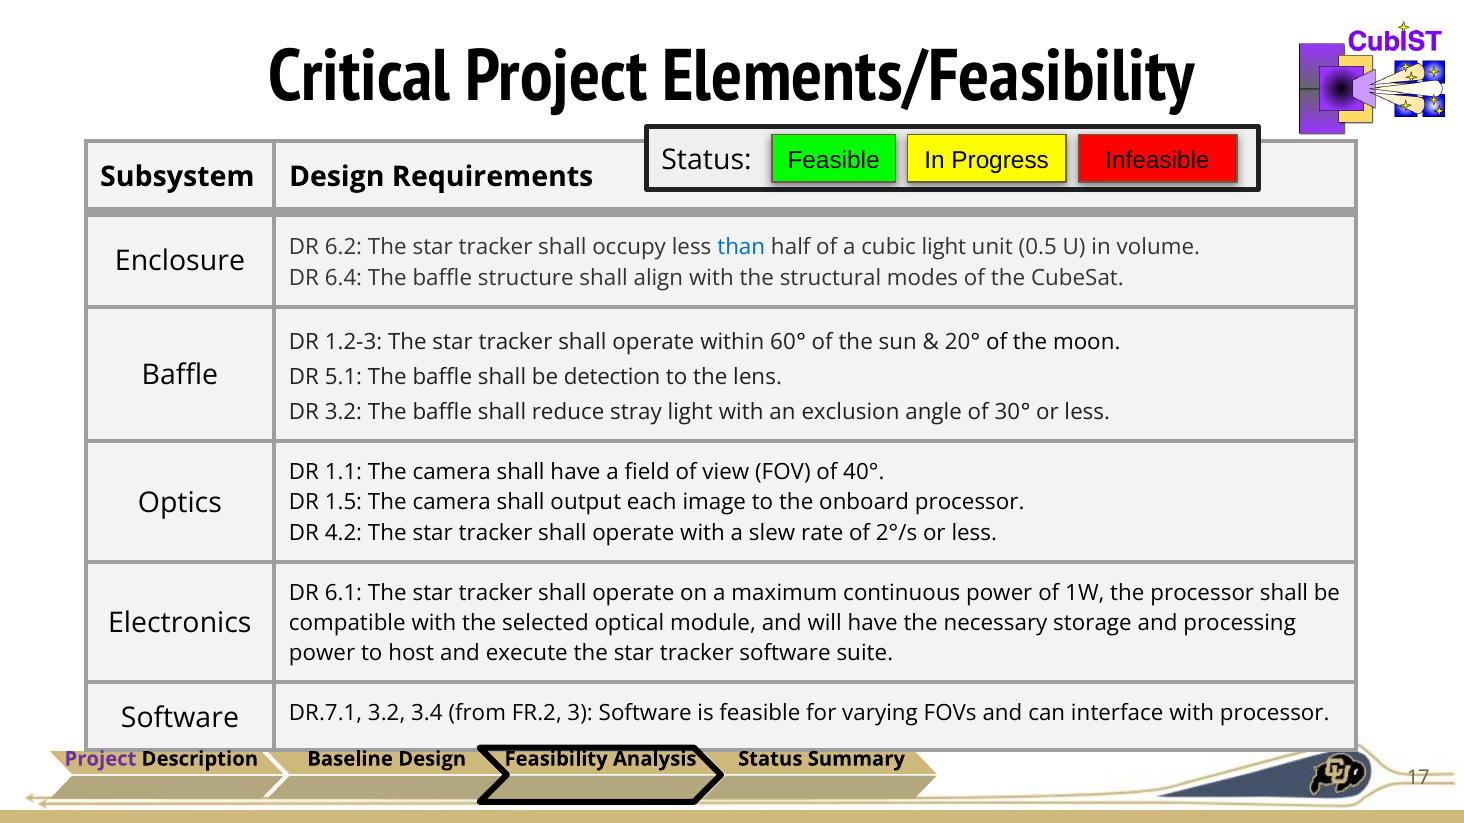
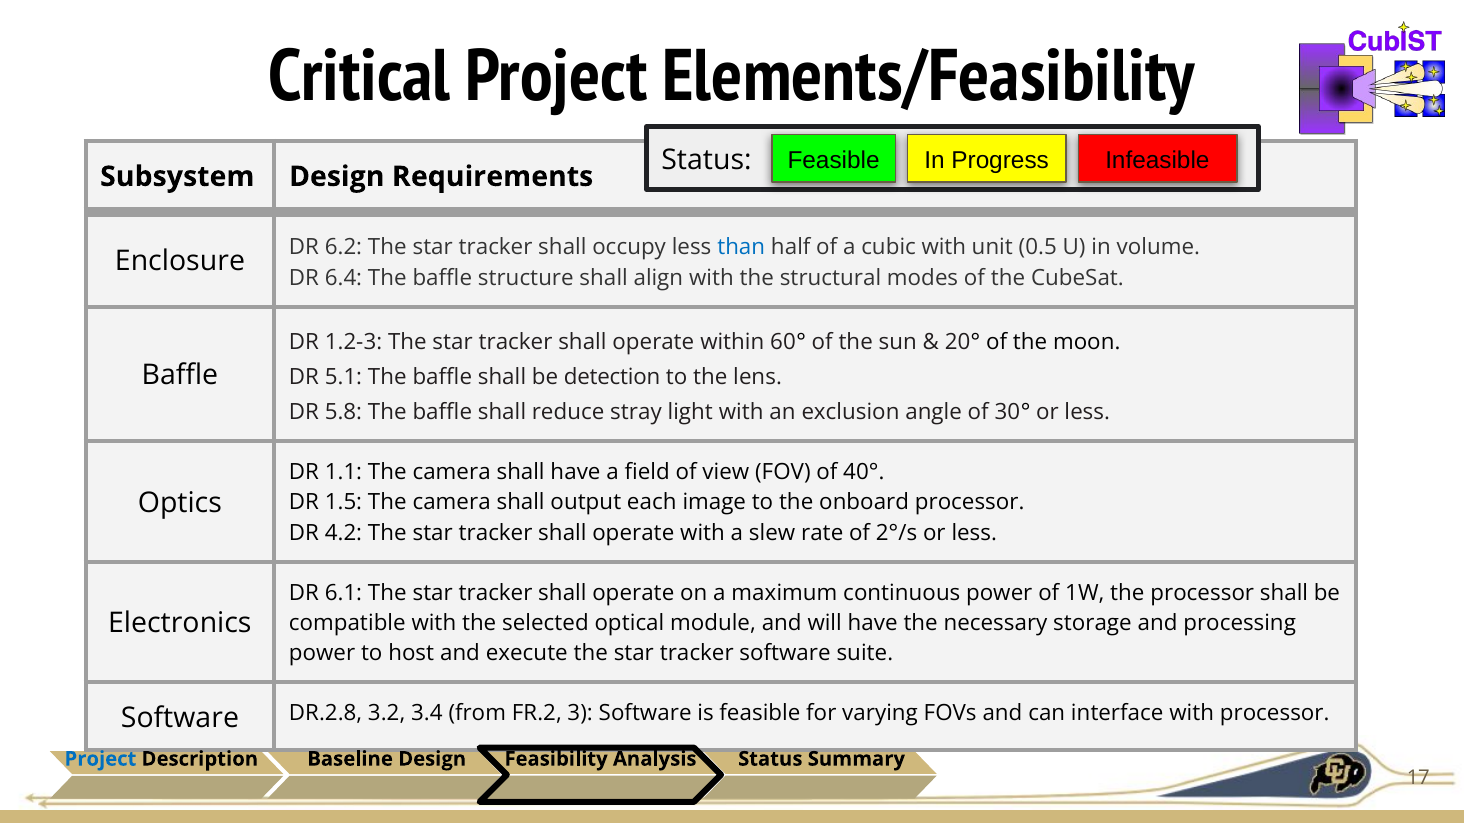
cubic light: light -> with (944, 248)
DR 3.2: 3.2 -> 5.8 (343, 413)
DR.7.1: DR.7.1 -> DR.2.8 (326, 714)
Project colour: purple -> blue (100, 759)
